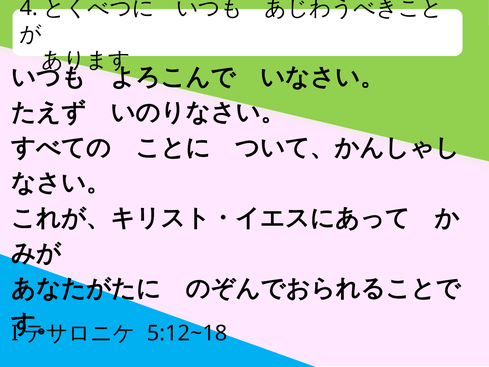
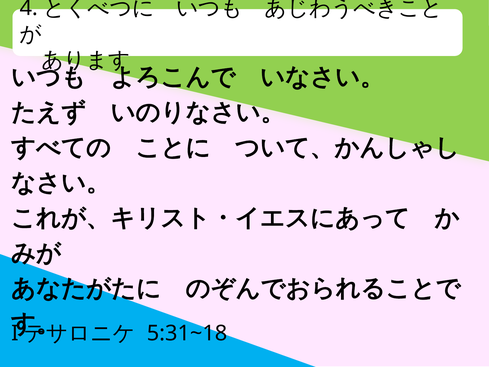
5:12~18: 5:12~18 -> 5:31~18 (187, 333)
